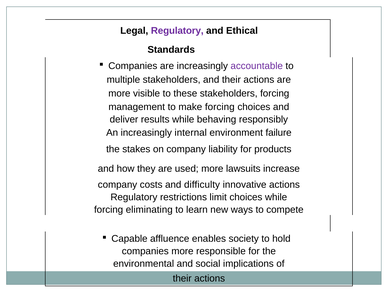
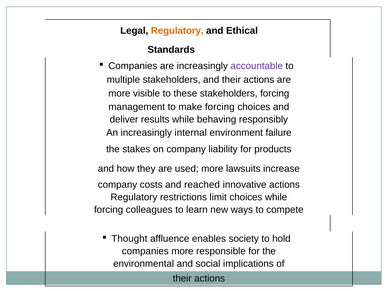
Regulatory colour: purple -> orange (177, 31)
difficulty: difficulty -> reached (202, 185)
eliminating: eliminating -> colleagues (149, 210)
Capable: Capable -> Thought (129, 239)
